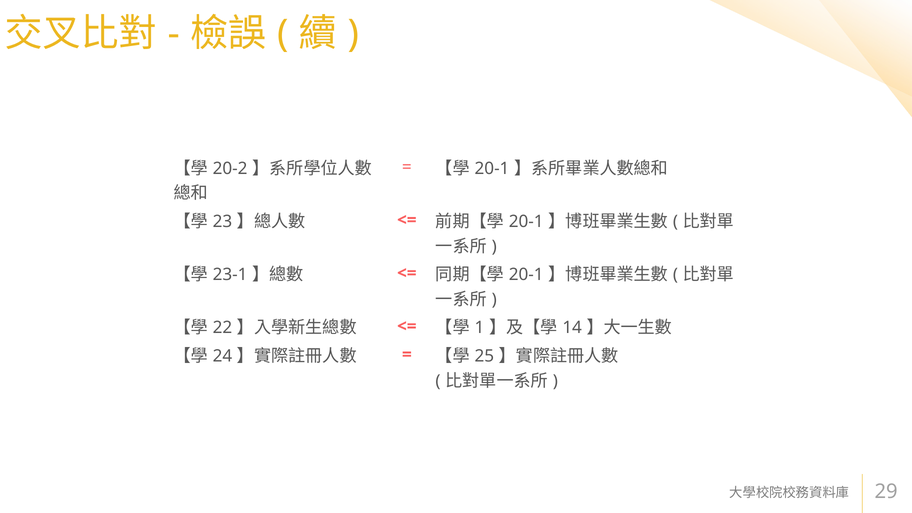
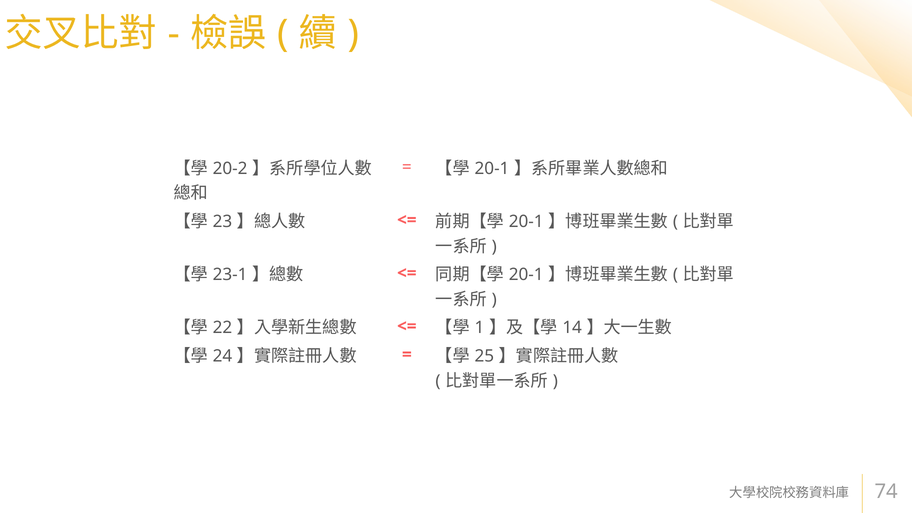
29: 29 -> 74 (886, 492)
